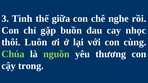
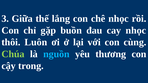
Tình: Tình -> Giữa (22, 19)
giữa: giữa -> lắng (61, 19)
chê nghe: nghe -> nhọc (119, 19)
nguồn colour: light green -> light blue (56, 54)
